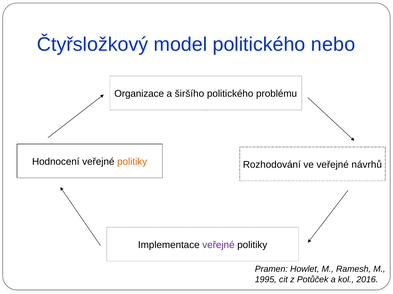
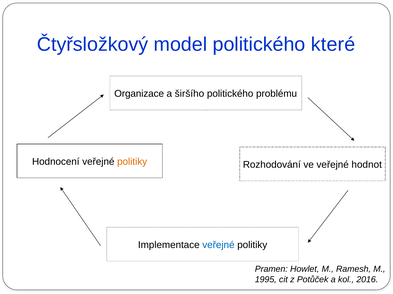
nebo: nebo -> které (333, 45)
návrhů: návrhů -> hodnot (367, 165)
veřejné colour: purple -> blue (218, 246)
